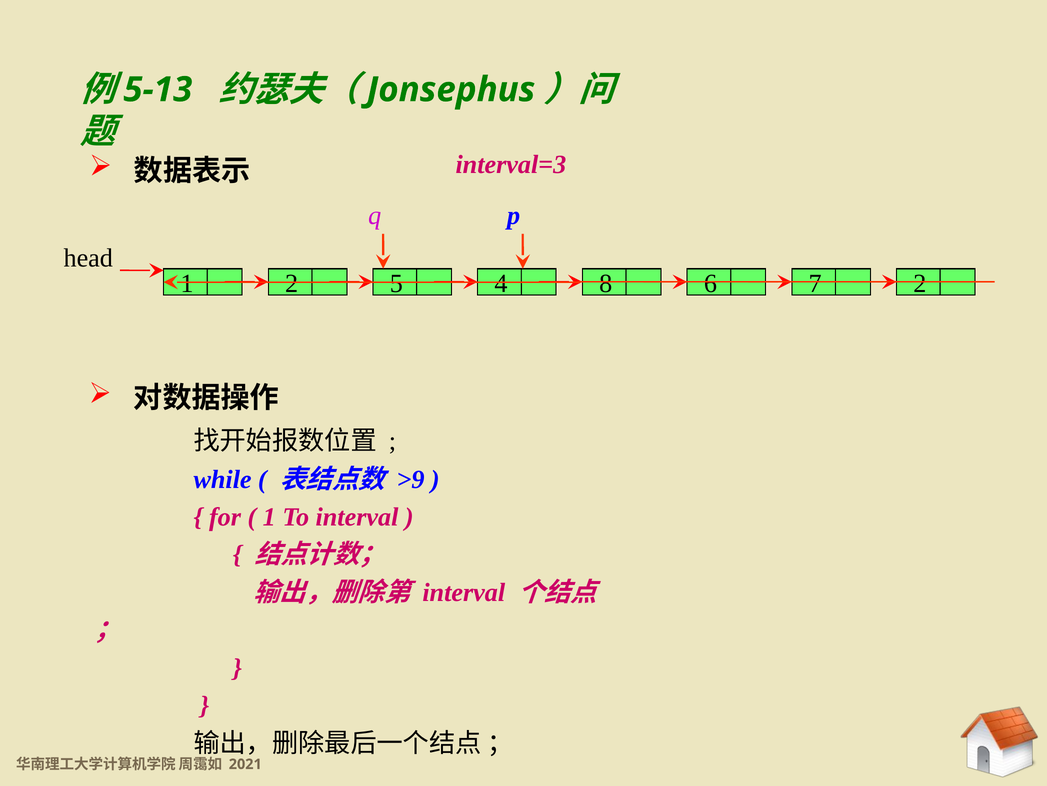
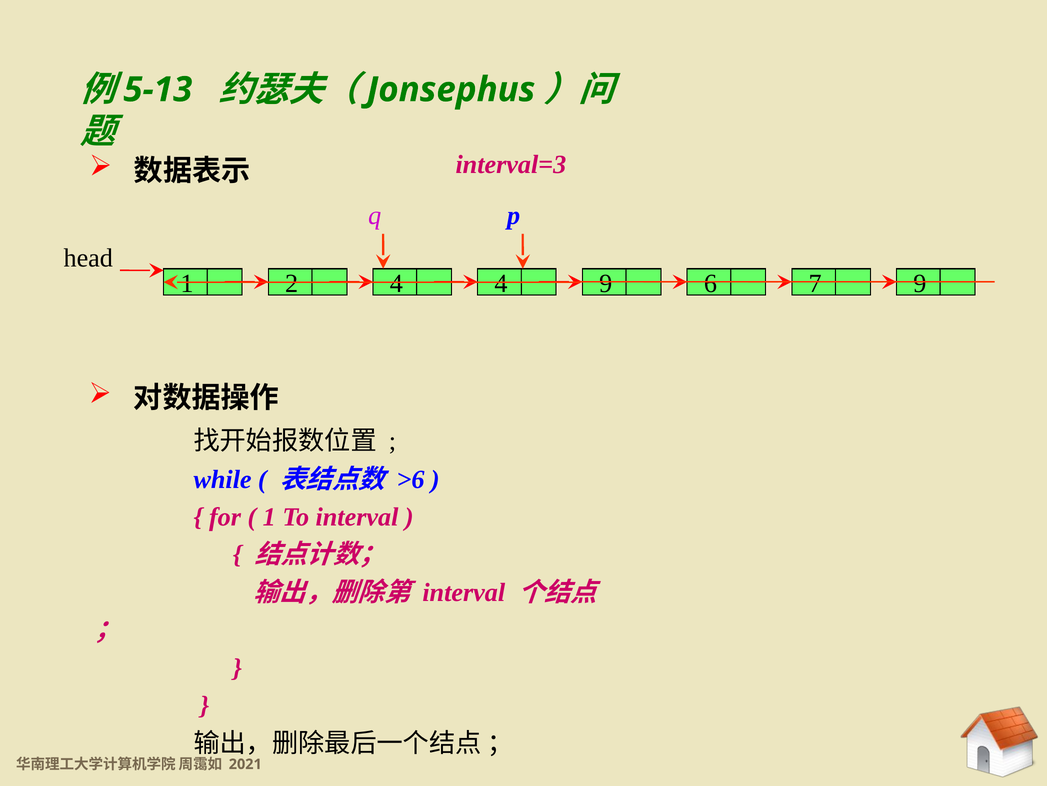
2 5: 5 -> 4 (396, 283)
4 8: 8 -> 9 (606, 283)
7 2: 2 -> 9 (920, 283)
>9: >9 -> >6 (411, 479)
